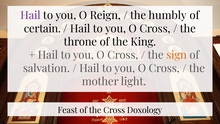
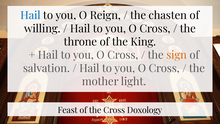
Hail colour: purple -> blue (31, 15)
humbly: humbly -> chasten (168, 15)
certain: certain -> willing (42, 29)
